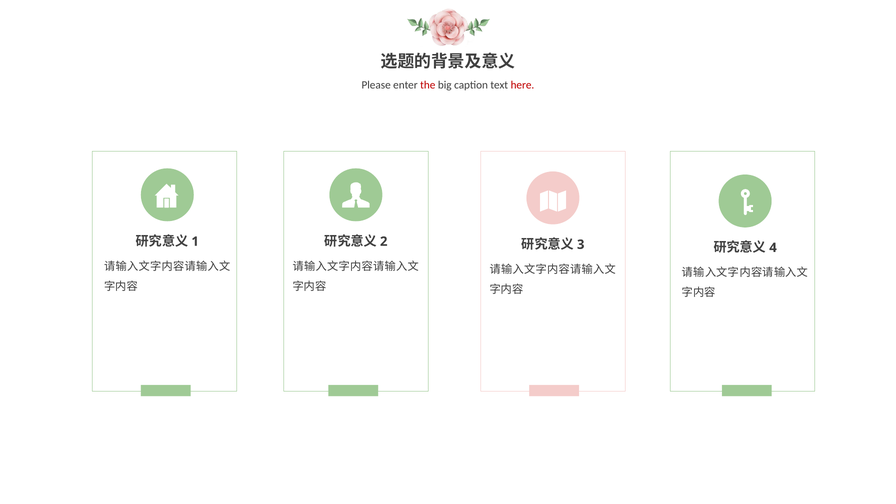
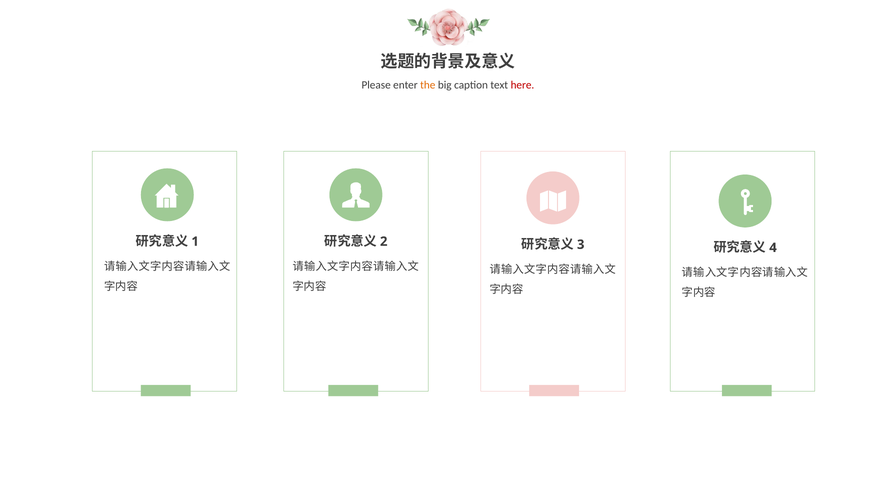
the colour: red -> orange (428, 85)
